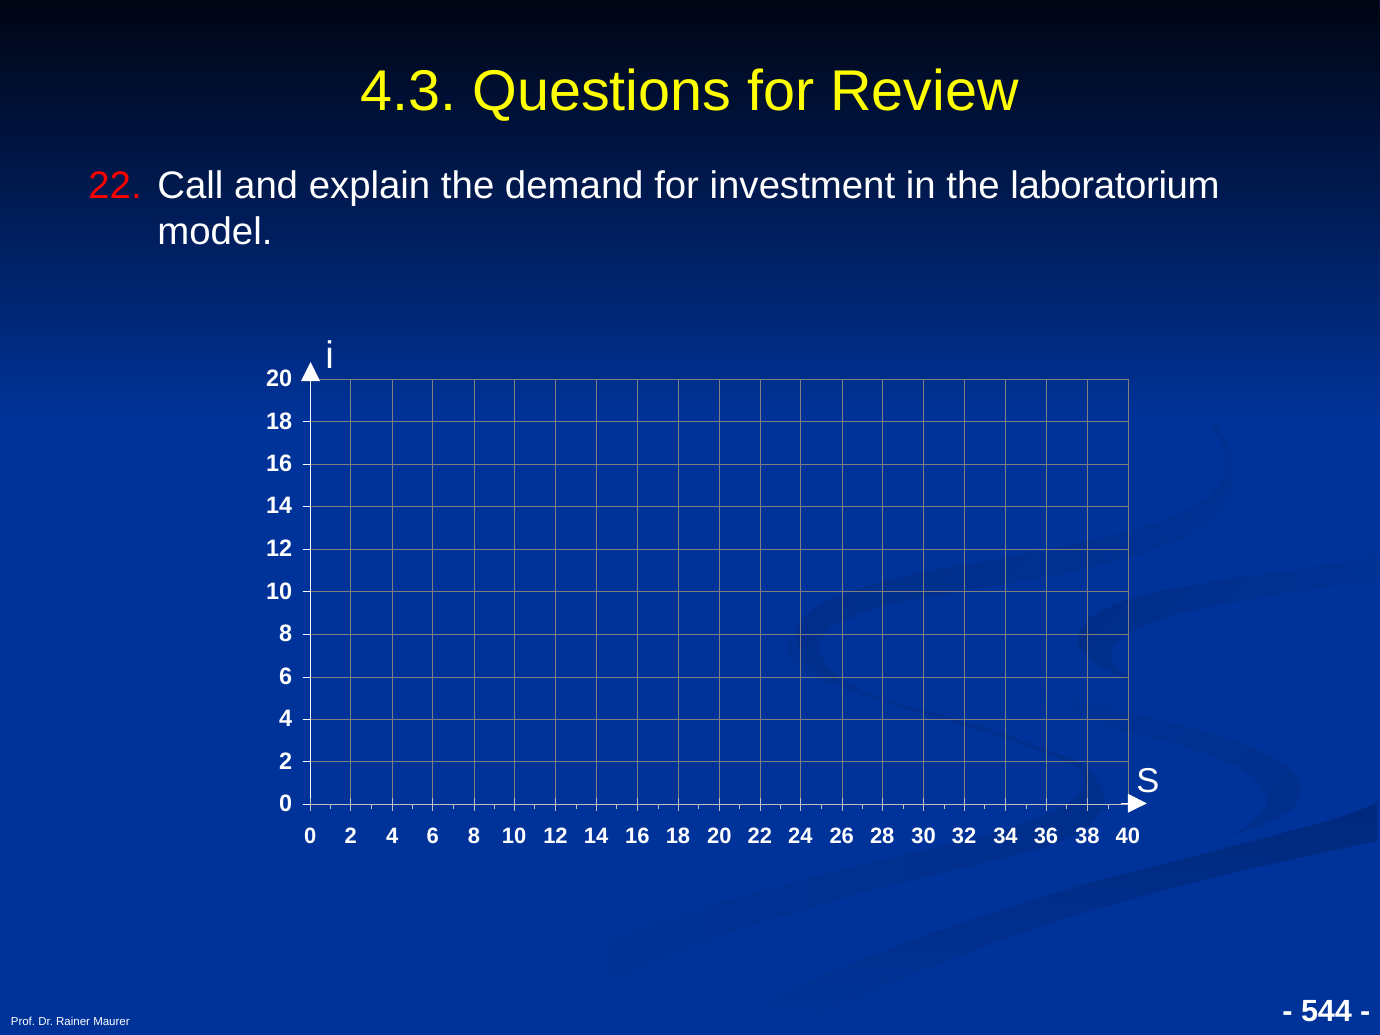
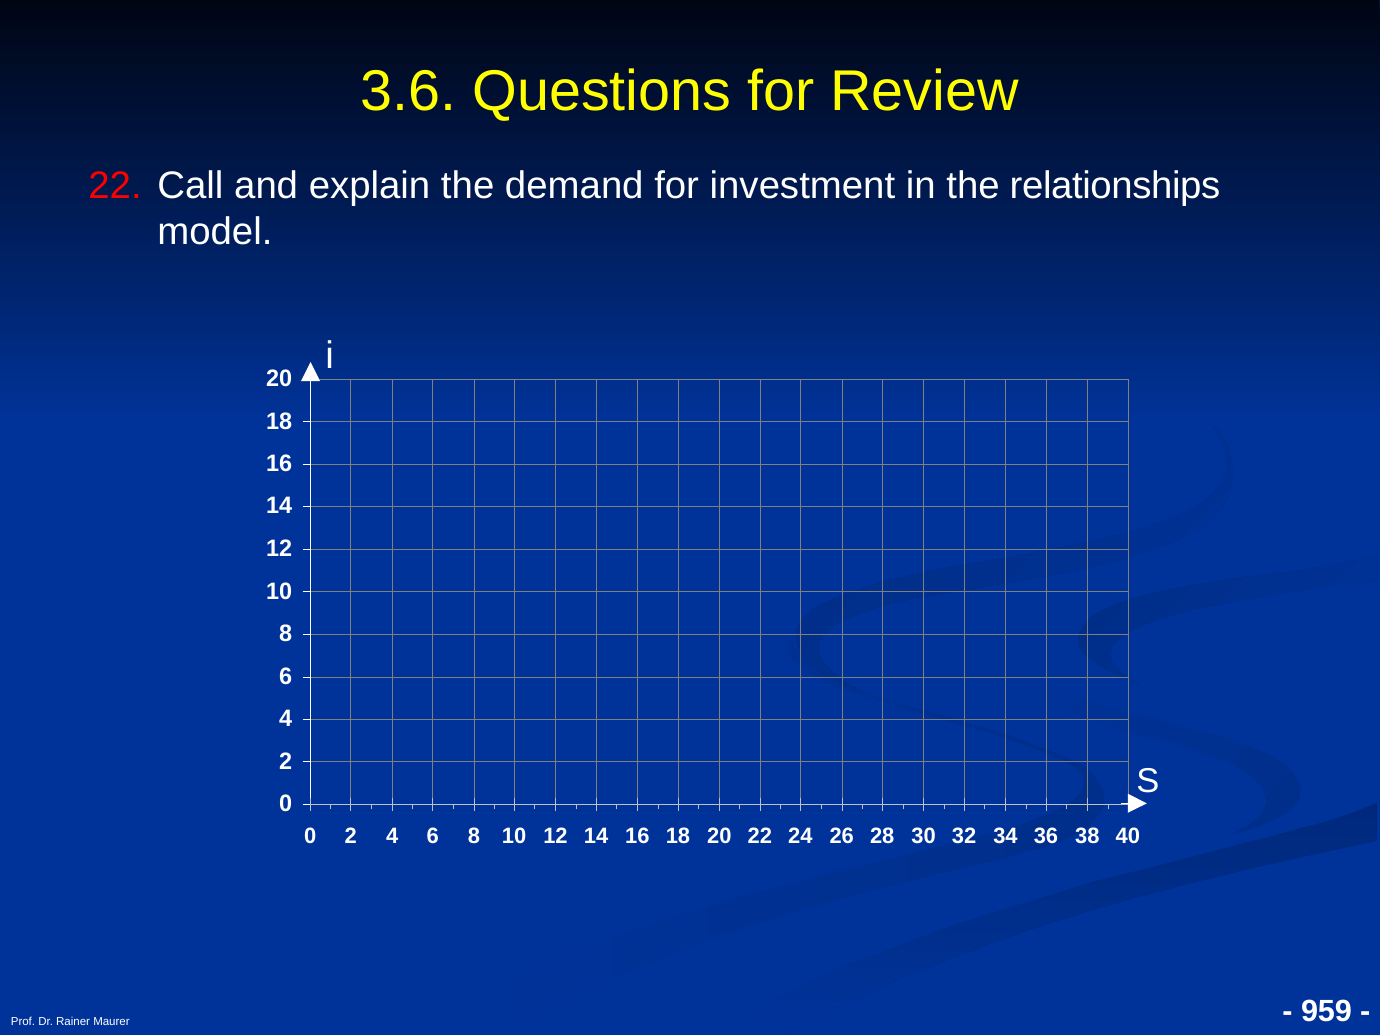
4.3: 4.3 -> 3.6 (409, 92)
laboratorium: laboratorium -> relationships (1115, 186)
544: 544 -> 959 (1327, 1011)
